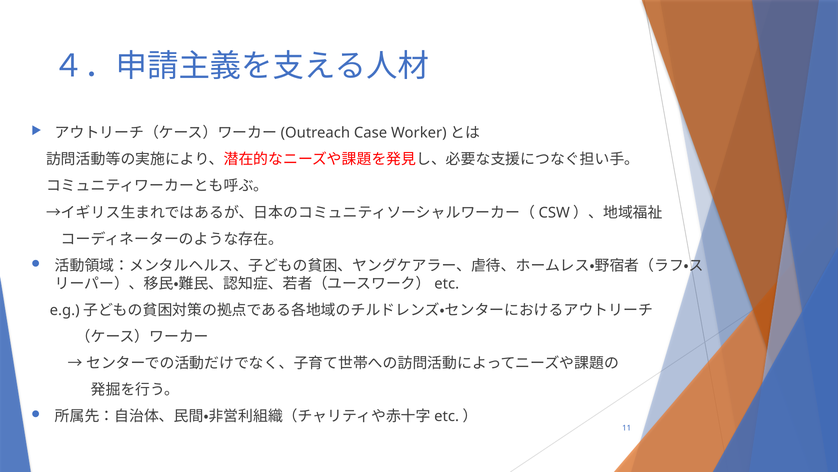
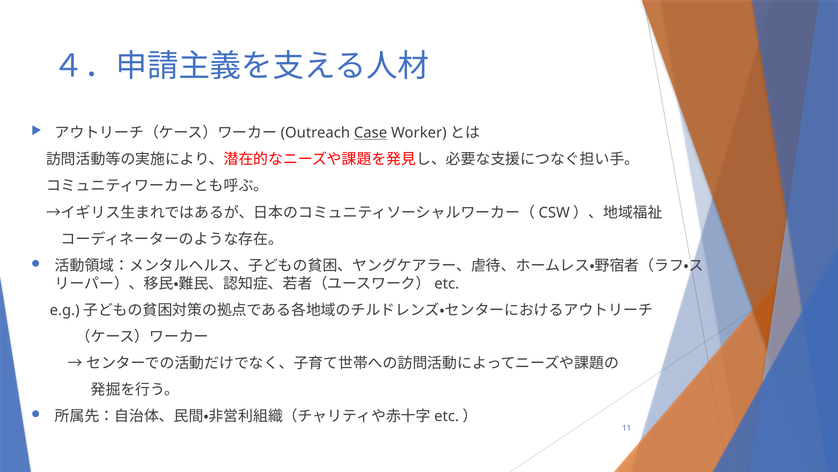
Case underline: none -> present (371, 133)
